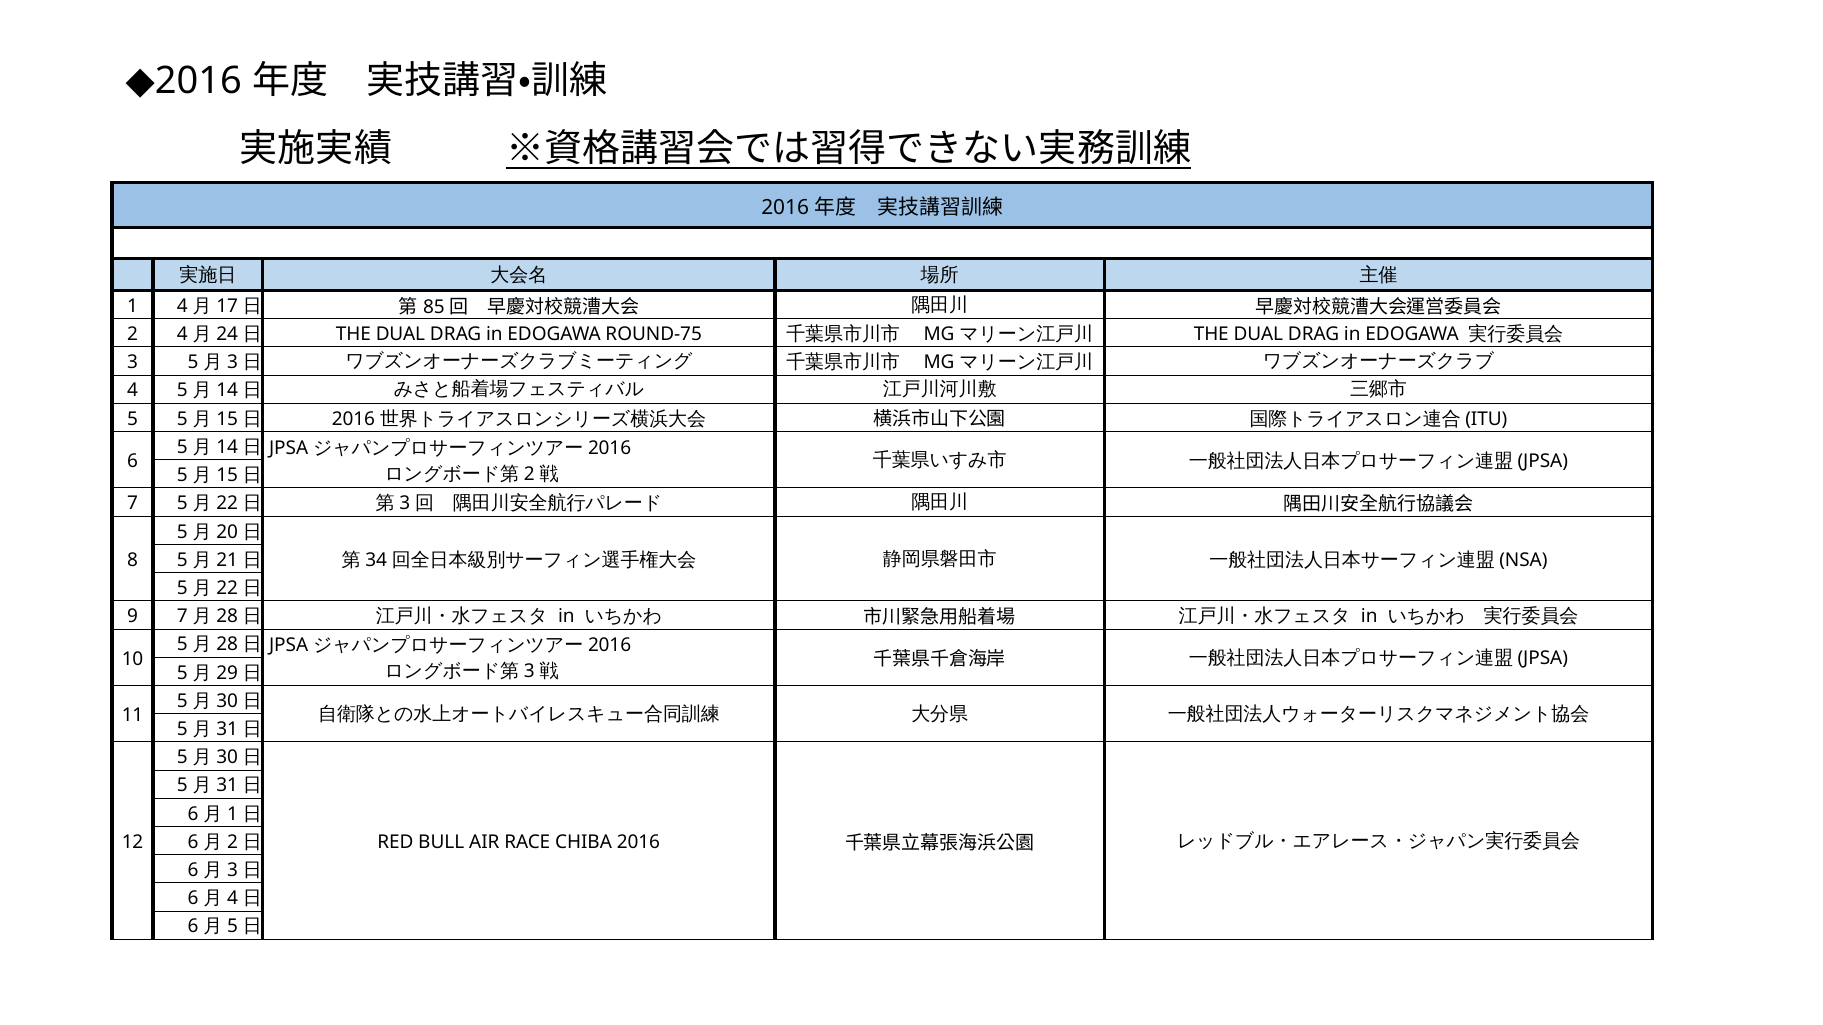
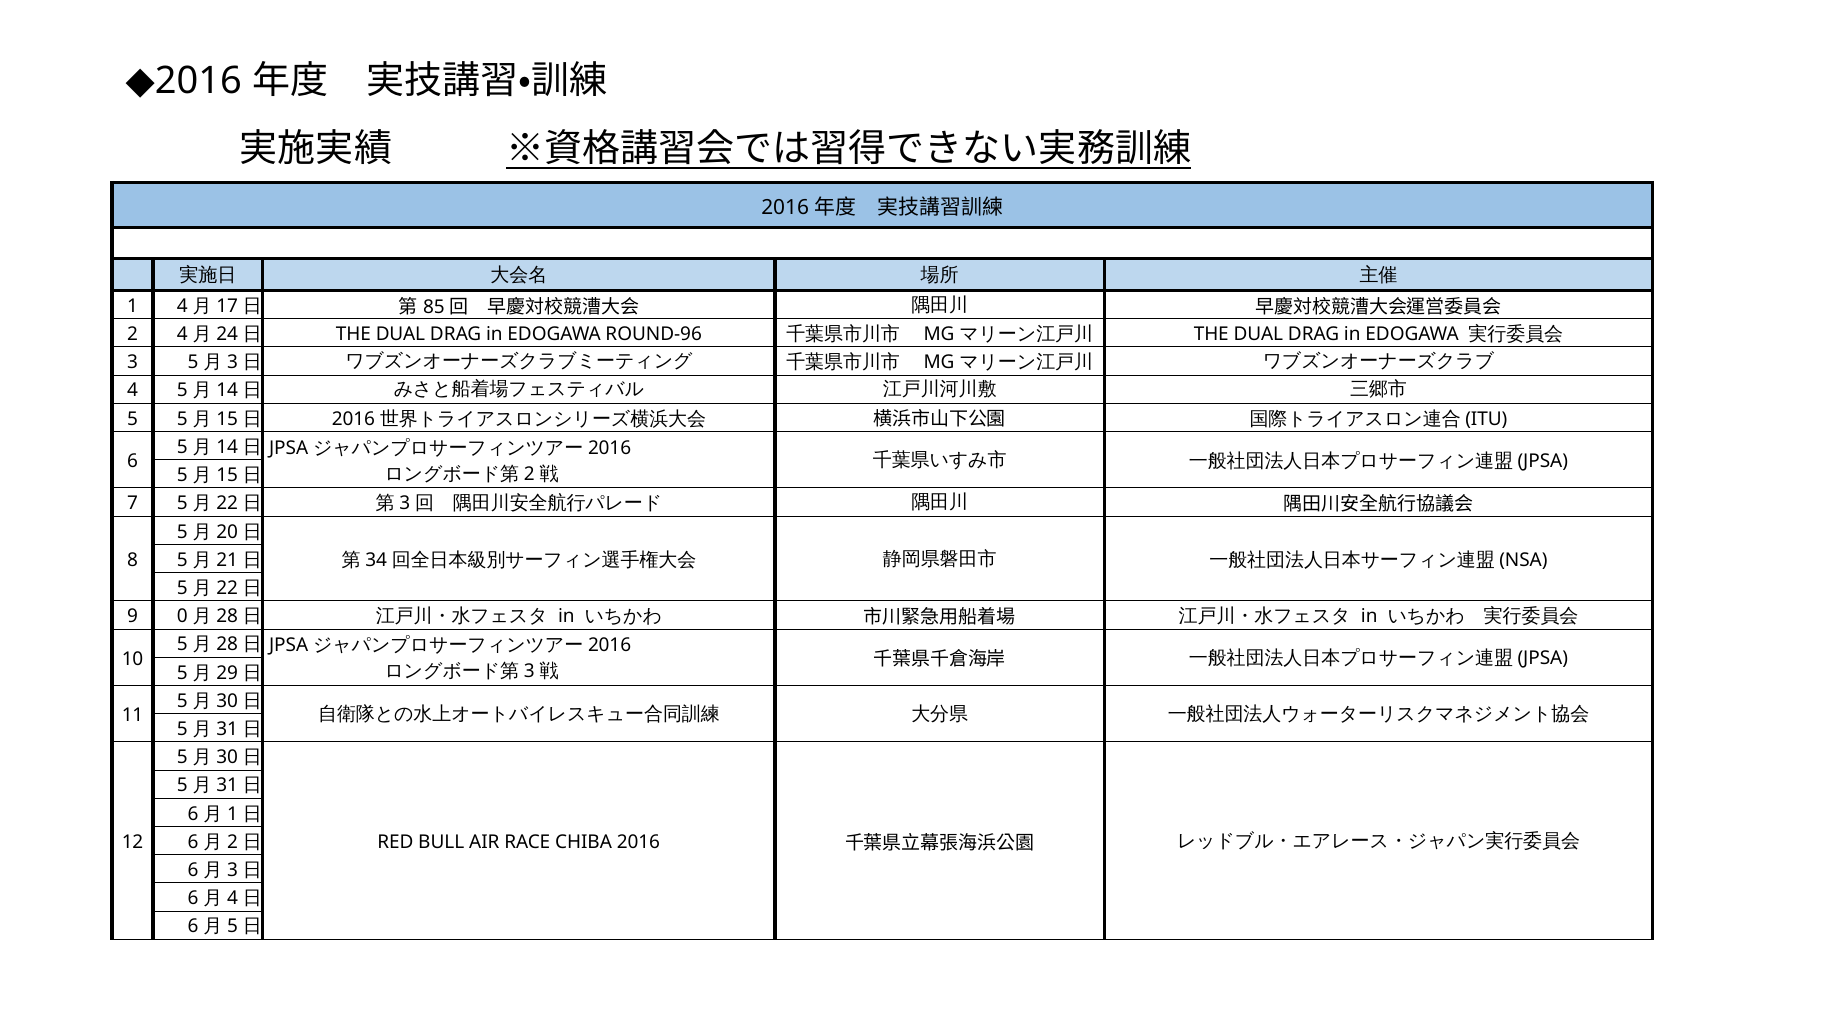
ROUND-75: ROUND-75 -> ROUND-96 (654, 334)
9 7: 7 -> 0 (182, 617)
